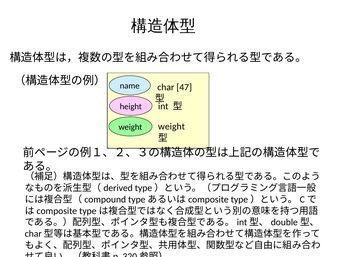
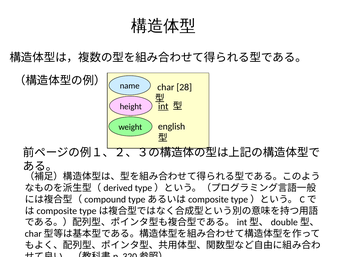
47: 47 -> 28 (184, 87)
int underline: none -> present (163, 106)
weight: weight -> english (172, 127)
